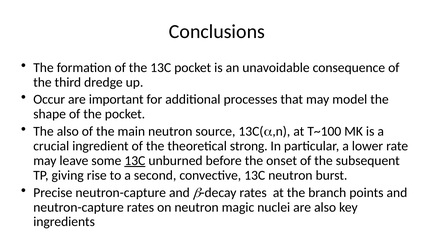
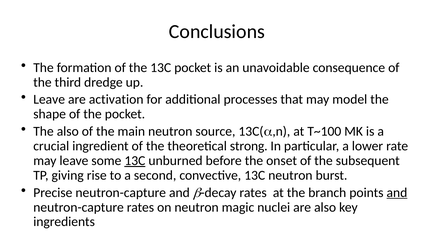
Occur: Occur -> Leave (49, 100)
important: important -> activation (116, 100)
and underline: none -> present (397, 193)
